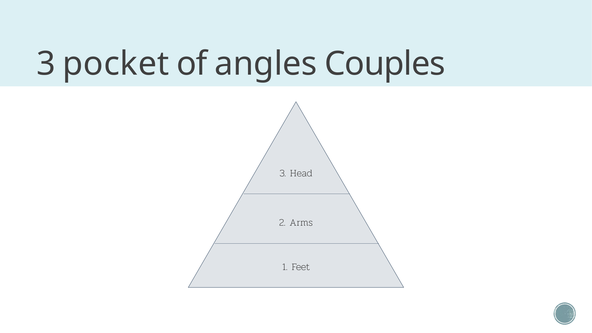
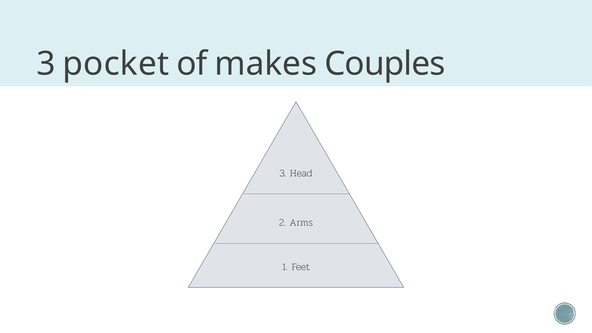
angles: angles -> makes (266, 64)
